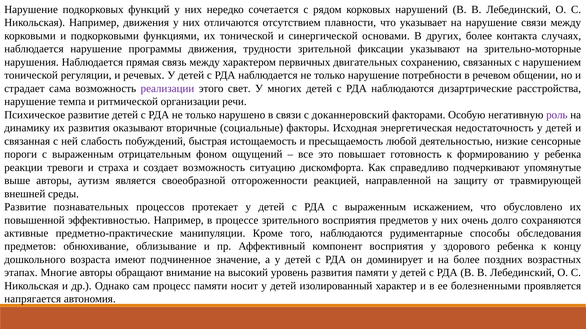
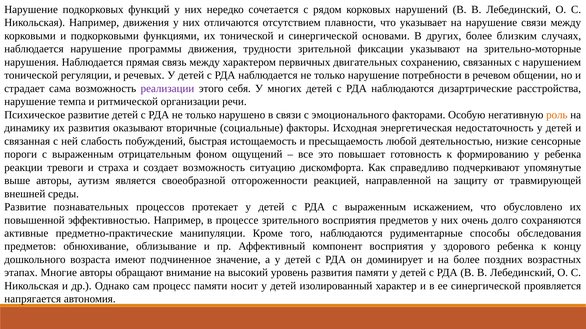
контакта: контакта -> близким (517, 36)
свет: свет -> себя (239, 89)
доканнеровский: доканнеровский -> эмоционального (351, 115)
роль colour: purple -> orange (557, 115)
ее болезненными: болезненными -> синергической (486, 286)
